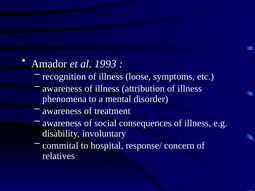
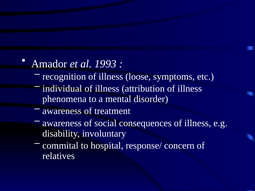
awareness: awareness -> individual (62, 89)
